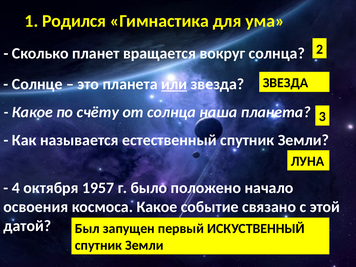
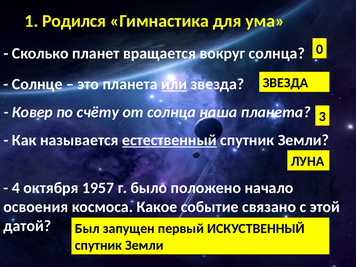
2: 2 -> 0 (320, 49)
Какое: Какое -> Ковер (32, 112)
естественный underline: none -> present (169, 140)
